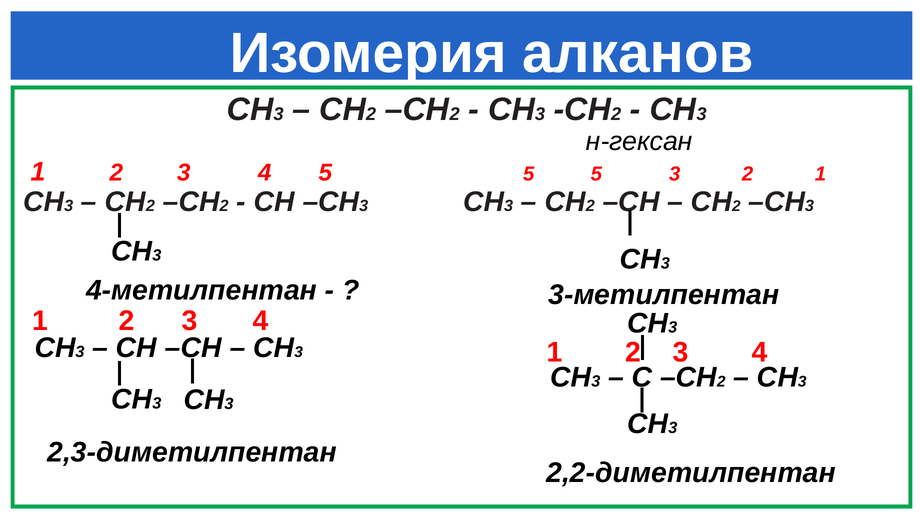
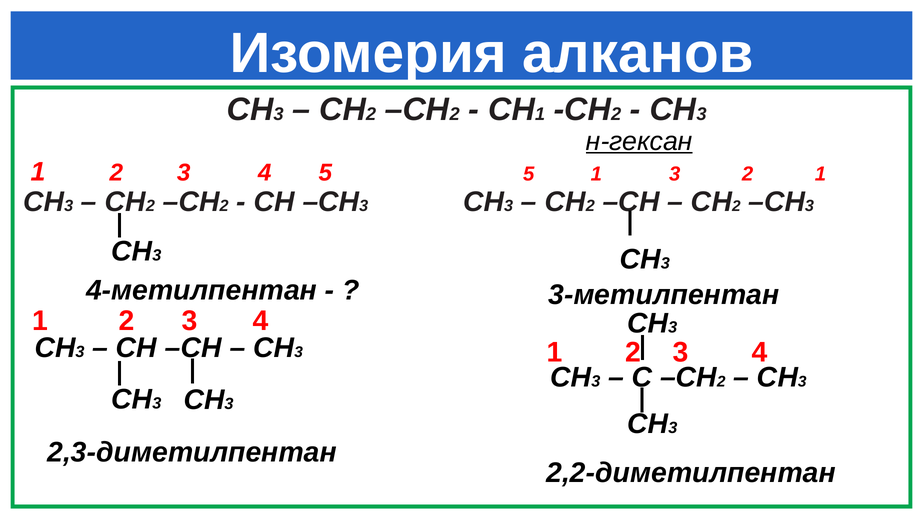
3: 3 -> 1 (540, 114)
н-гексан underline: none -> present (639, 141)
5 5 5: 5 -> 1 (596, 174)
